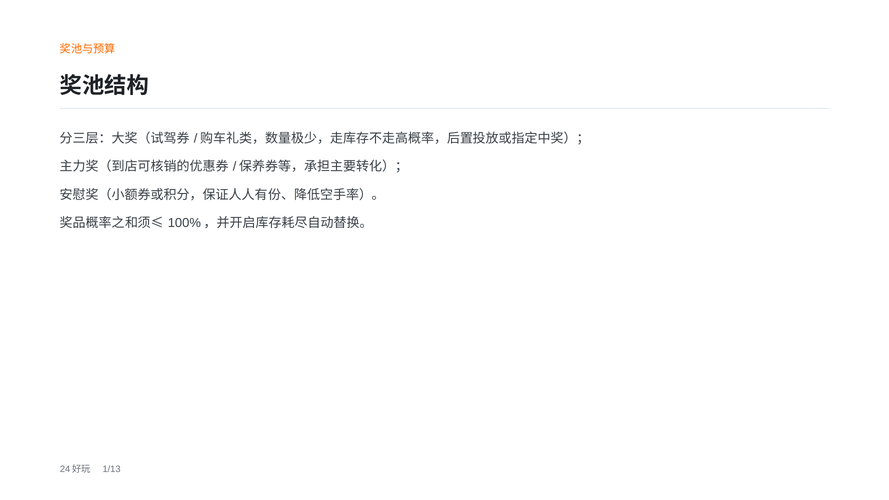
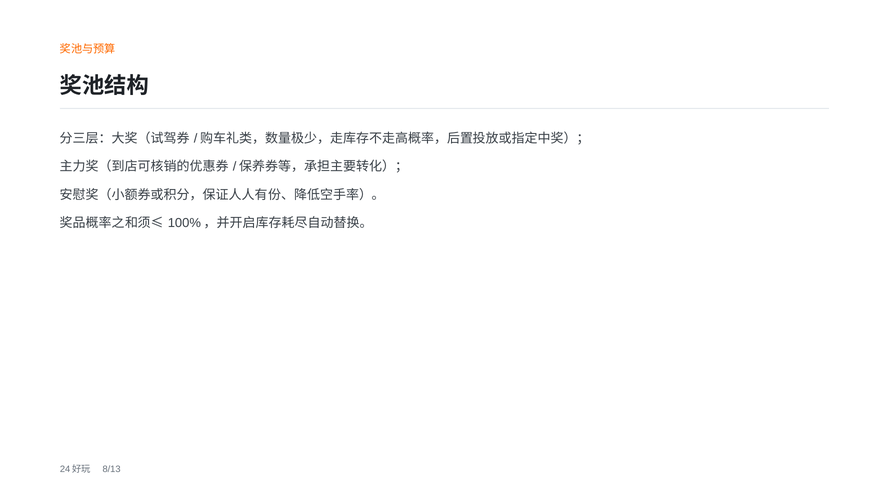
1/13: 1/13 -> 8/13 (112, 469)
